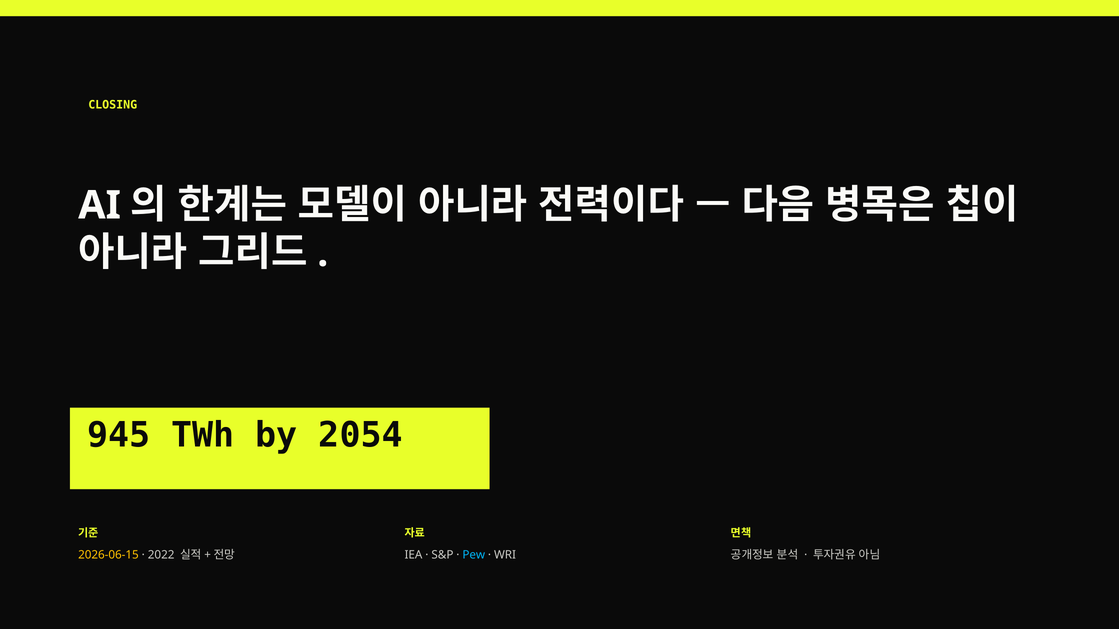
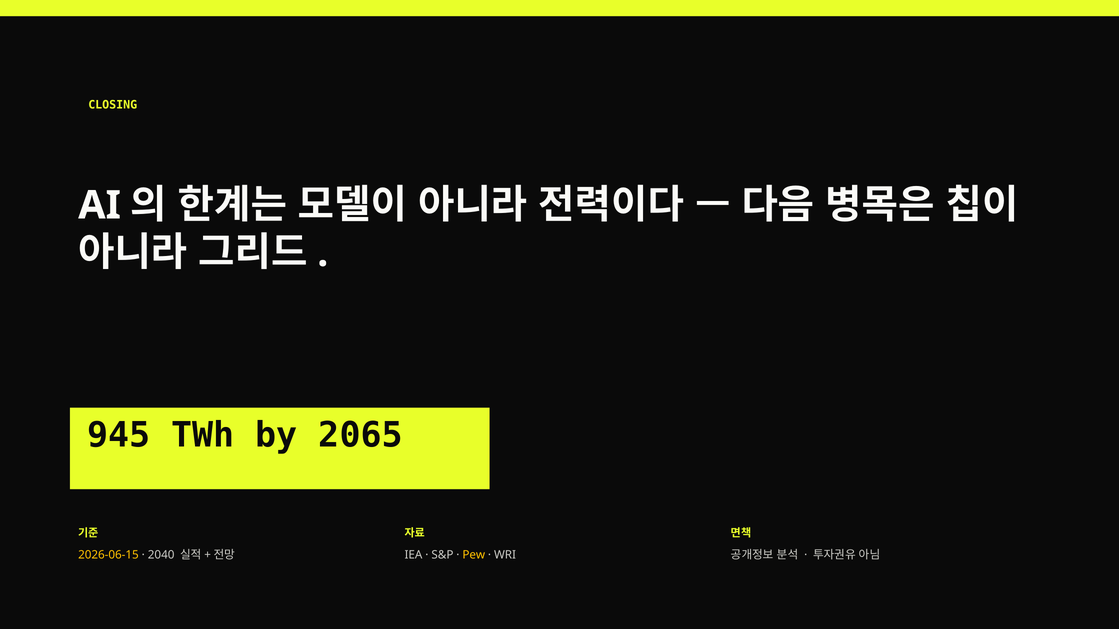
2054: 2054 -> 2065 (361, 435)
2022: 2022 -> 2040 (161, 555)
Pew colour: light blue -> yellow (474, 555)
